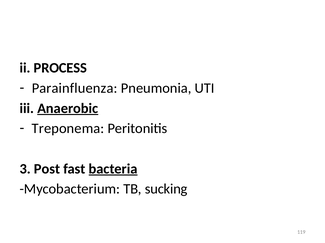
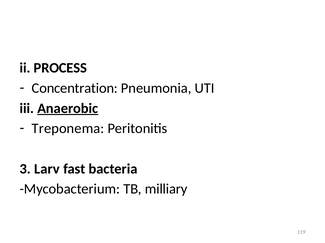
Parainfluenza: Parainfluenza -> Concentration (75, 88)
Post: Post -> Larv (47, 169)
bacteria underline: present -> none (113, 169)
sucking: sucking -> milliary (166, 190)
